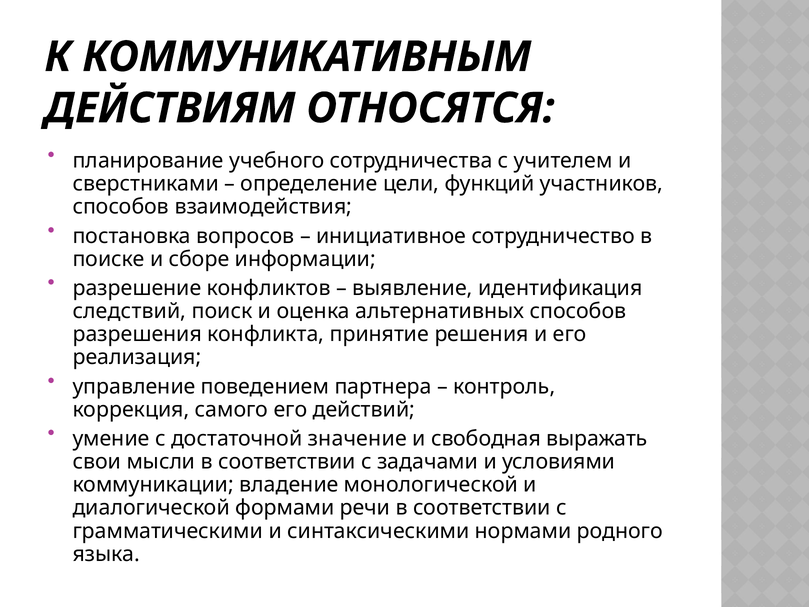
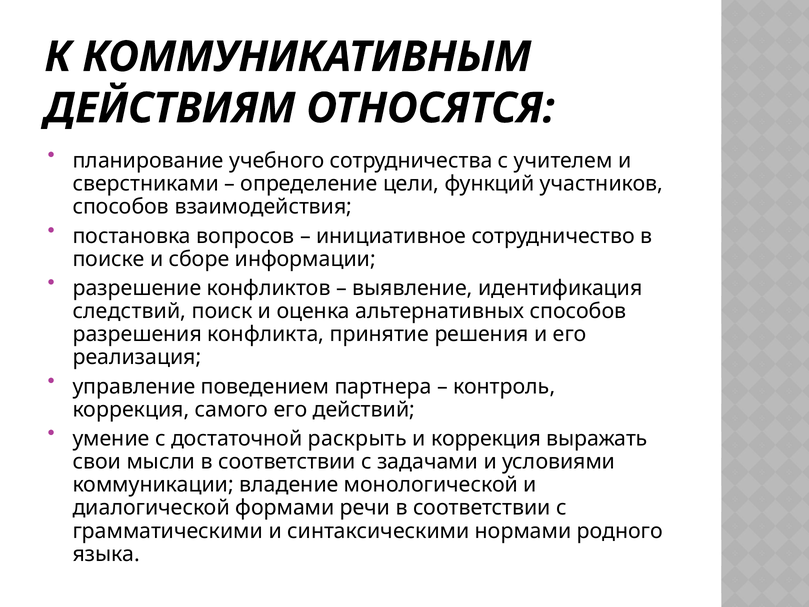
значение: значение -> раскрыть (357, 439)
и свободная: свободная -> коррекция (486, 439)
